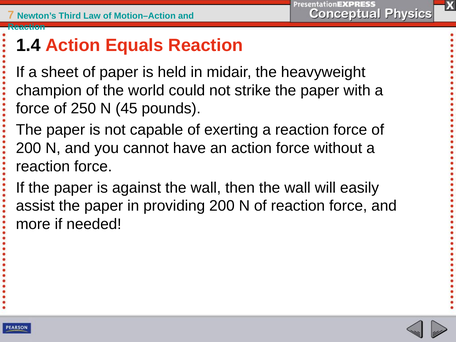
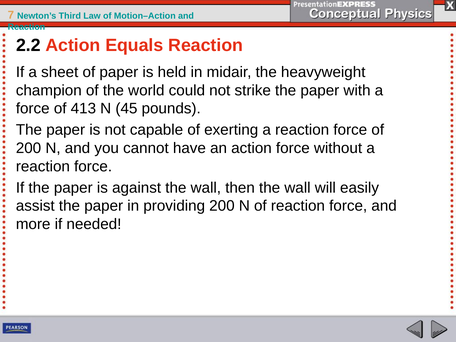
1.4: 1.4 -> 2.2 (28, 45)
250: 250 -> 413 (83, 109)
